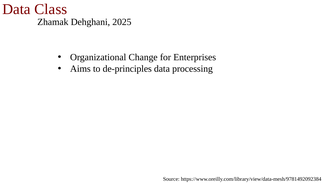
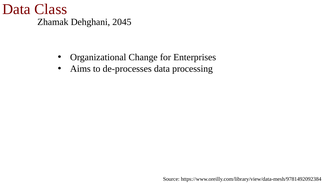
2025: 2025 -> 2045 (122, 22)
de-principles: de-principles -> de-processes (127, 69)
